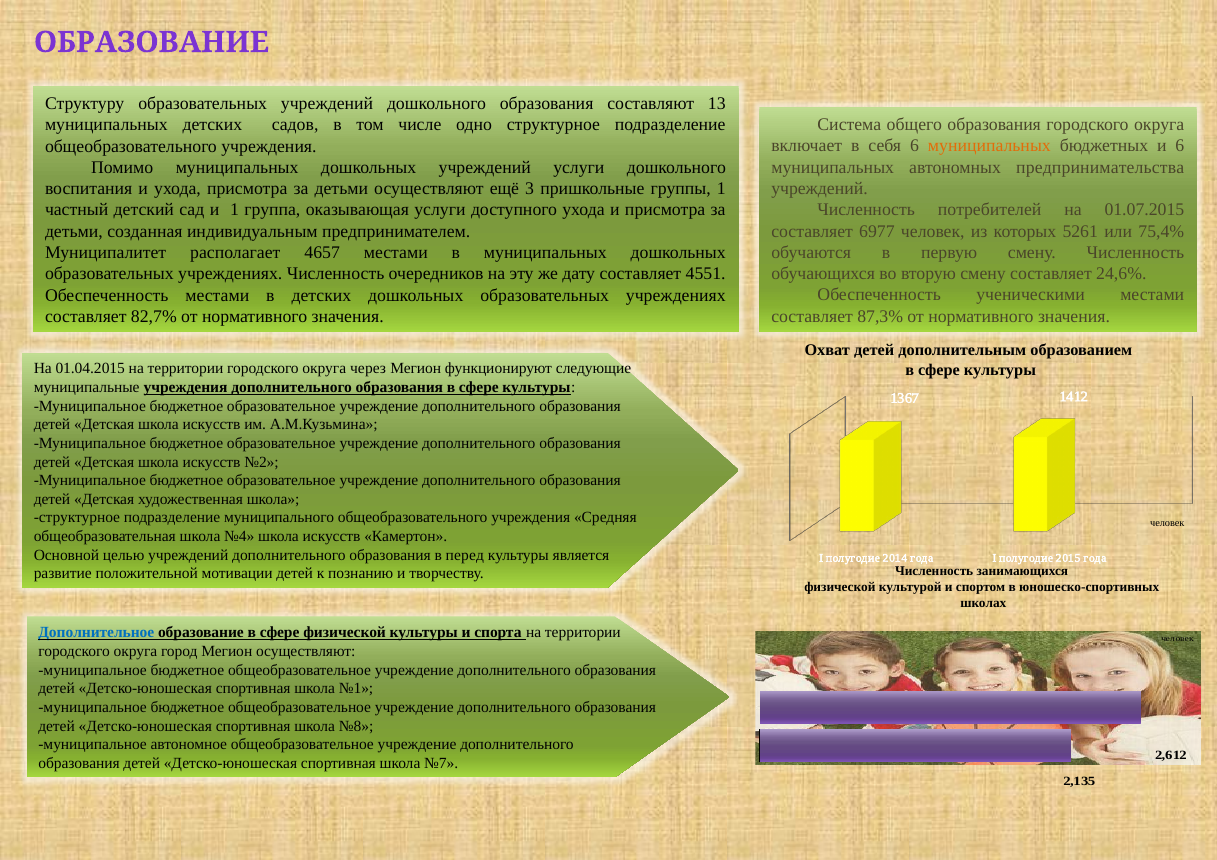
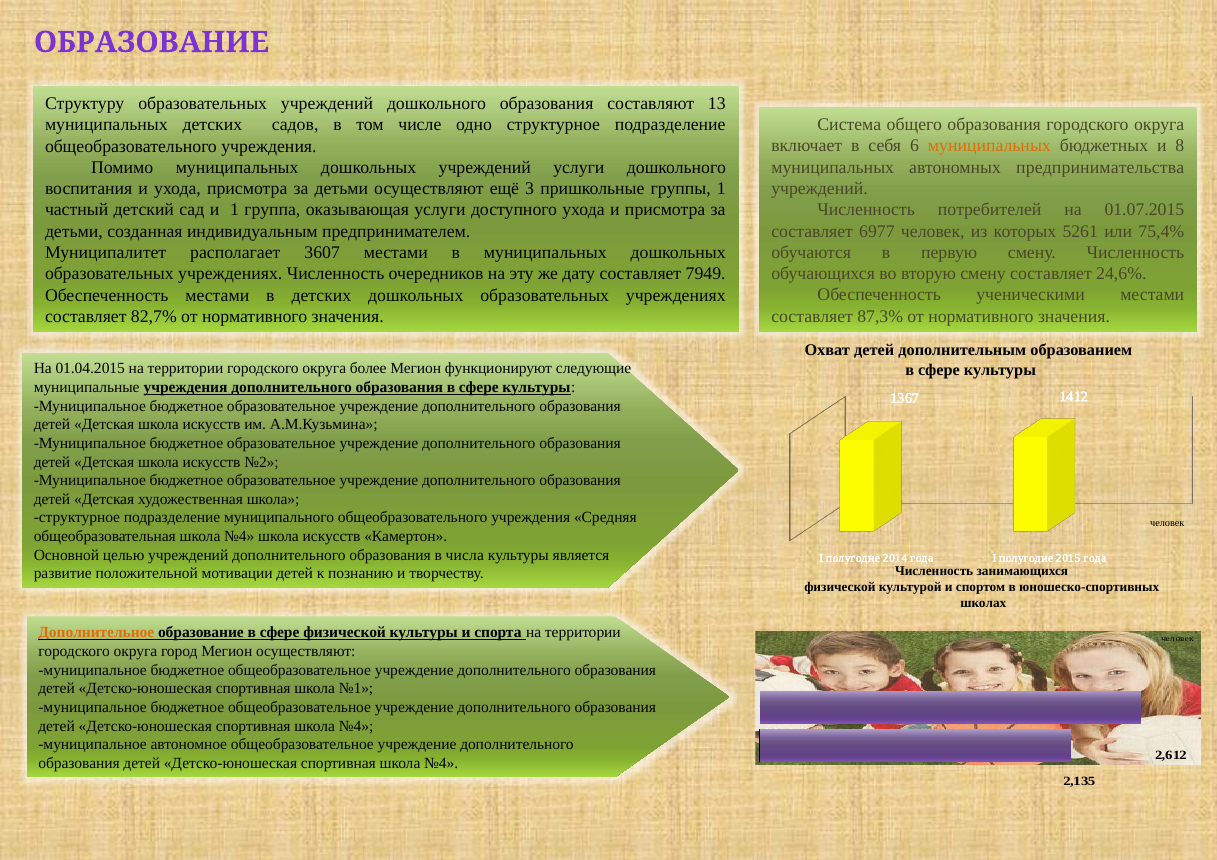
и 6: 6 -> 8 (1180, 146)
4657: 4657 -> 3607 (322, 253)
4551: 4551 -> 7949 (706, 274)
через: через -> более (368, 369)
перед: перед -> числа (465, 555)
Дополнительное colour: blue -> orange (96, 633)
№8: №8 -> №4 (356, 726)
№7: №7 -> №4 (441, 763)
